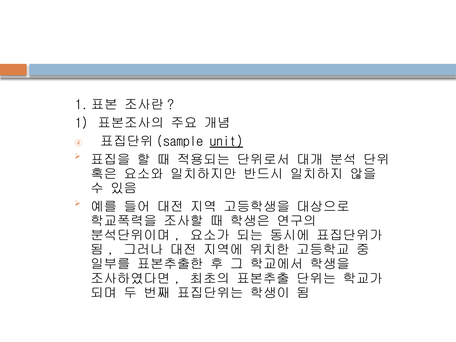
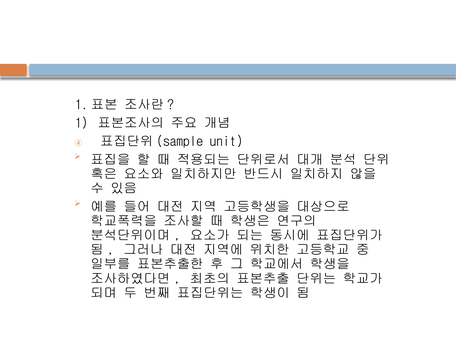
unit underline: present -> none (226, 141)
